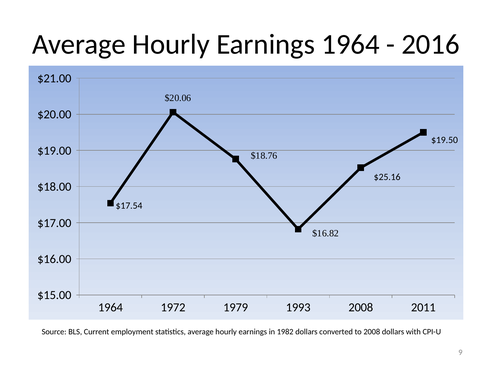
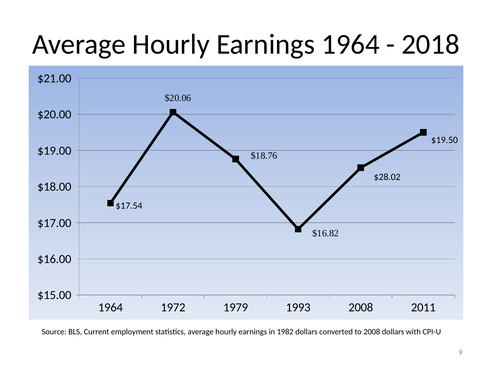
2016: 2016 -> 2018 (431, 44)
$25.16: $25.16 -> $28.02 (387, 177)
